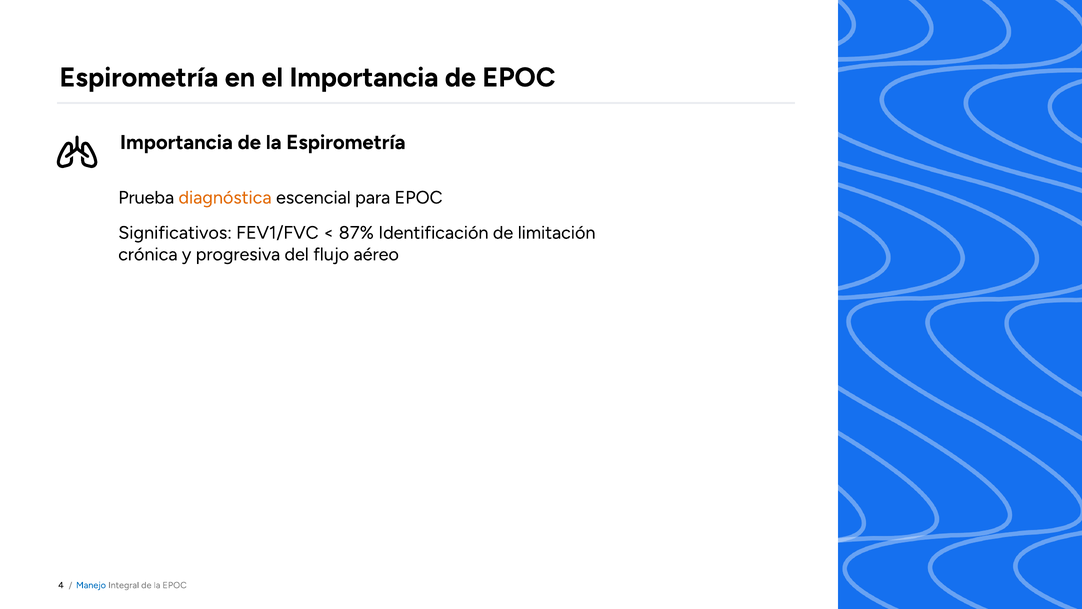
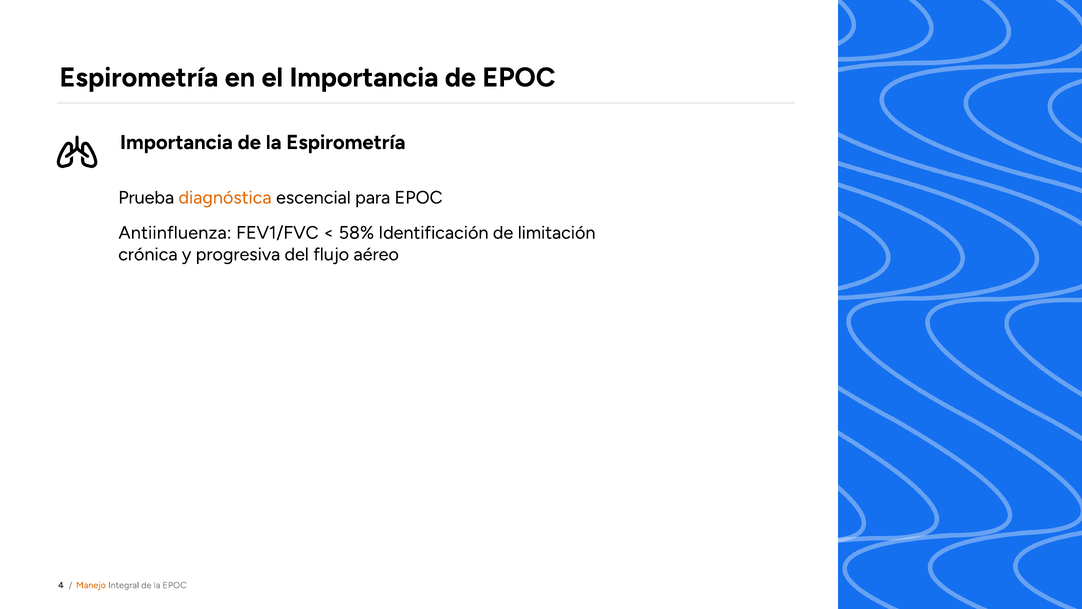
Significativos: Significativos -> Antiinfluenza (175, 233)
87%: 87% -> 58% (356, 233)
Manejo colour: blue -> orange (91, 585)
